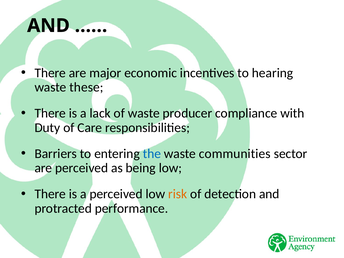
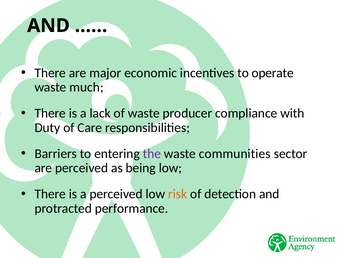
hearing: hearing -> operate (273, 73)
these: these -> much (86, 87)
the colour: blue -> purple (152, 154)
